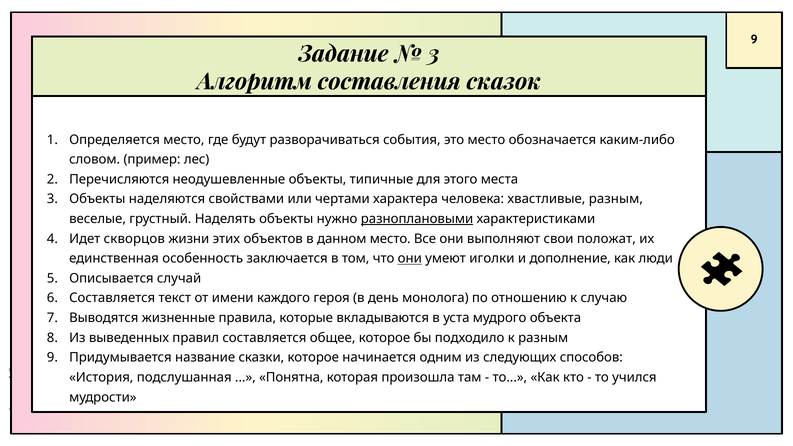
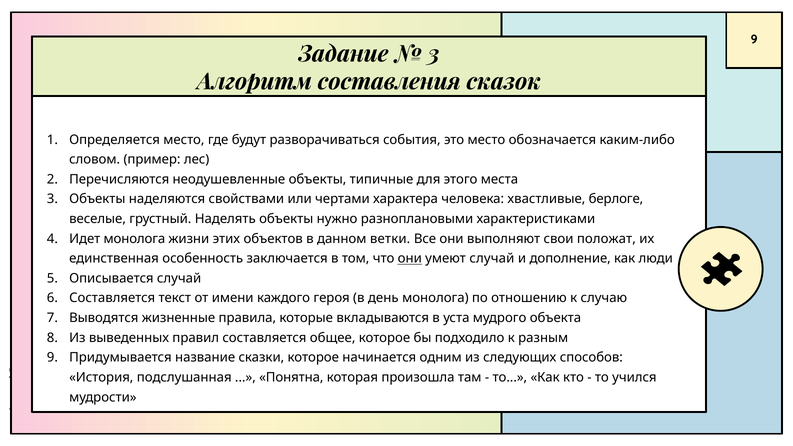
хвастливые разным: разным -> берлоге (616, 199)
разноплановыми underline: present -> none (417, 219)
Идет скворцов: скворцов -> монолога (134, 239)
данном место: место -> ветки (390, 239)
умеют иголки: иголки -> случай (492, 259)
